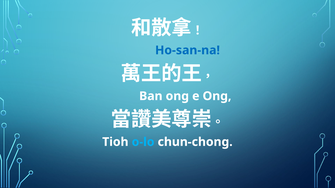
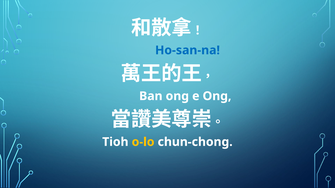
o-lo colour: light blue -> yellow (143, 142)
